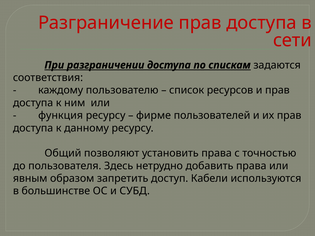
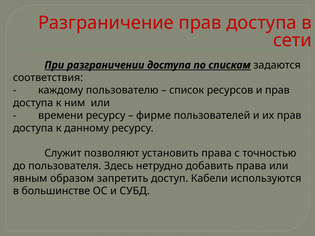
функция: функция -> времени (61, 116)
Общий: Общий -> Служит (63, 153)
